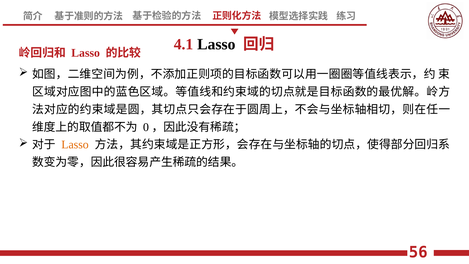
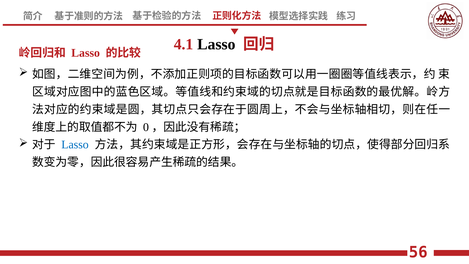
Lasso colour: orange -> blue (75, 145)
